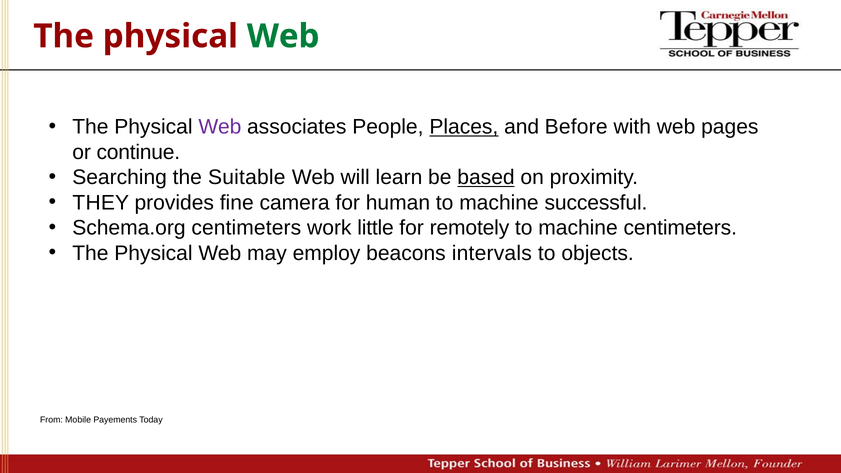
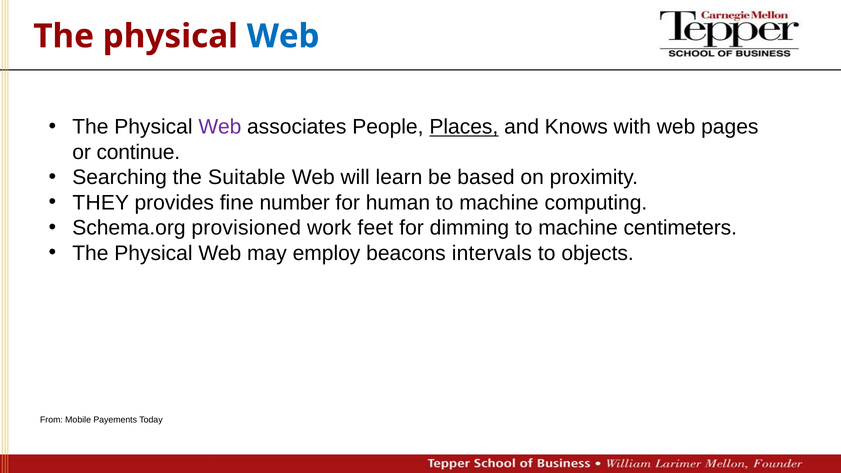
Web colour: green -> blue (283, 36)
Before: Before -> Knows (576, 127)
based underline: present -> none (486, 177)
camera: camera -> number (295, 203)
successful: successful -> computing (596, 203)
Schema.org centimeters: centimeters -> provisioned (246, 228)
little: little -> feet (375, 228)
remotely: remotely -> dimming (469, 228)
